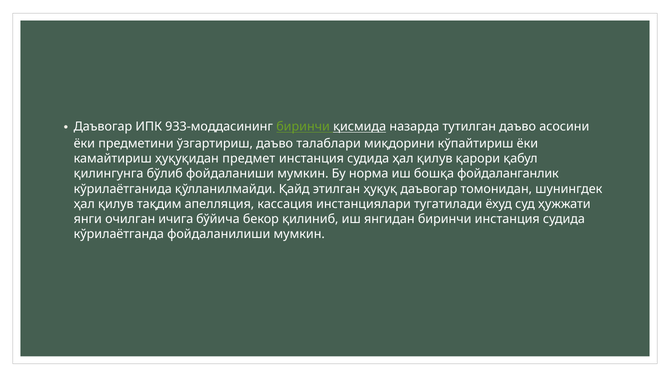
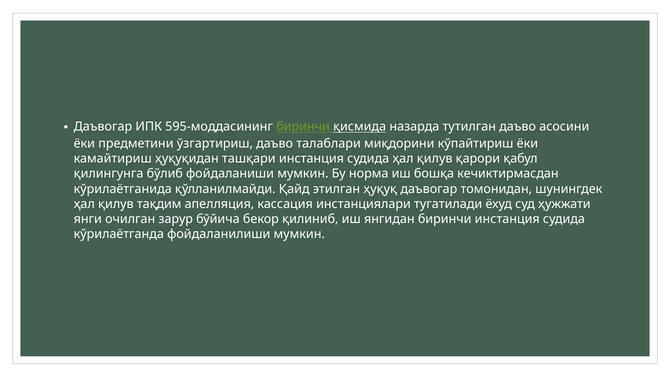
933-моддасининг: 933-моддасининг -> 595-моддасининг (219, 127)
предмет: предмет -> ташқари (249, 159)
фойдаланганлик: фойдаланганлик -> кечиктирмасдан (508, 174)
ичига: ичига -> зарур (176, 219)
